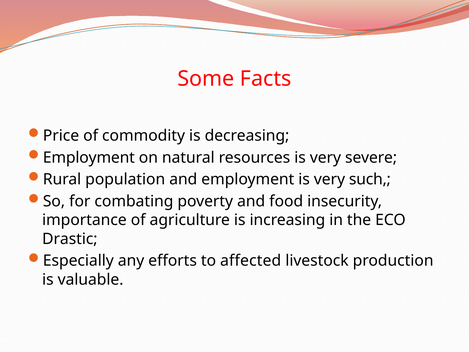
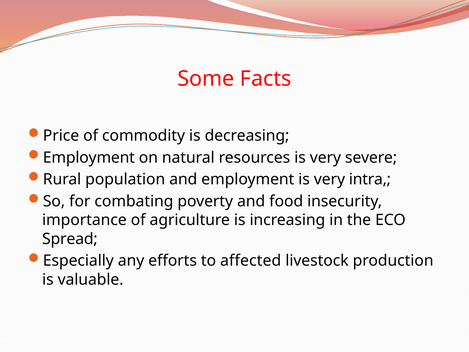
such: such -> intra (370, 179)
Drastic: Drastic -> Spread (70, 239)
